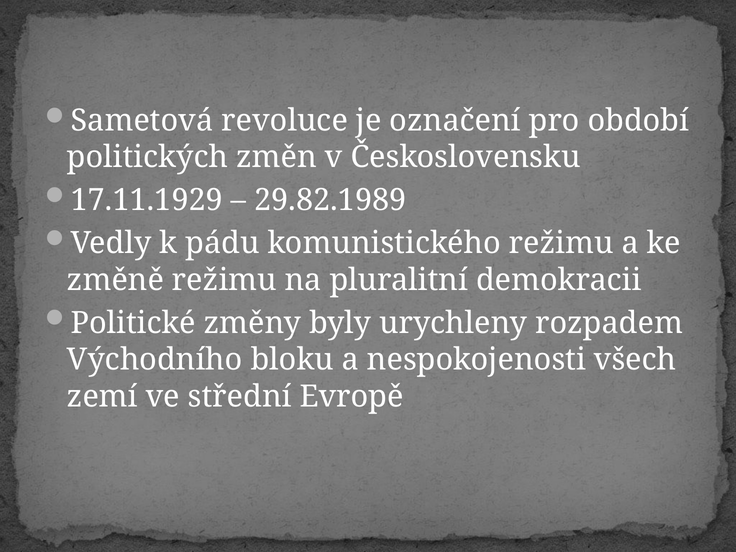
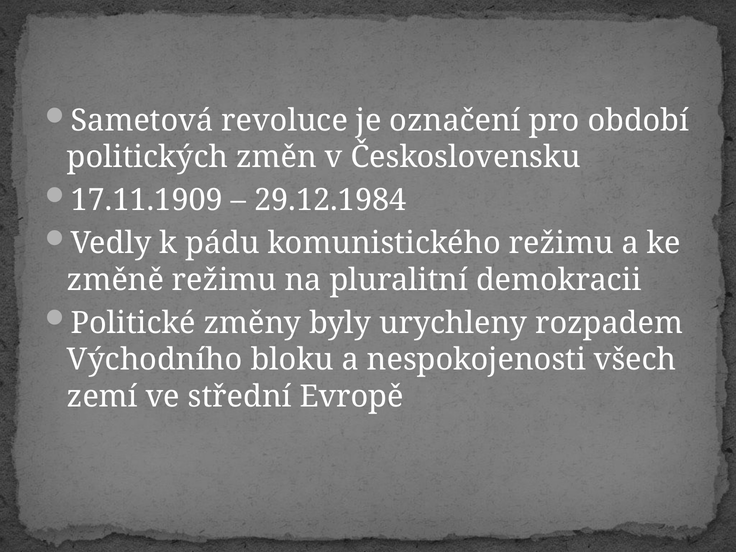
17.11.1929: 17.11.1929 -> 17.11.1909 (147, 200)
29.82.1989: 29.82.1989 -> 29.12.1984 (330, 200)
